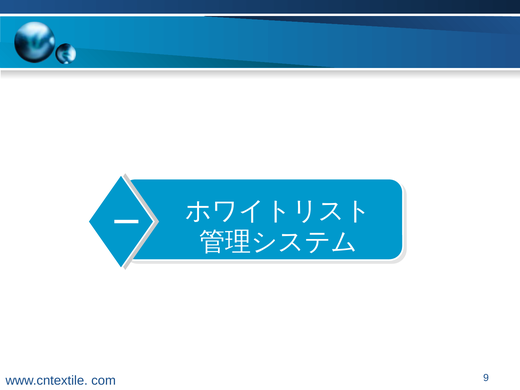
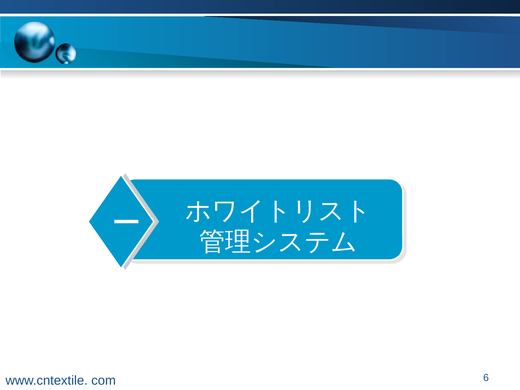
9: 9 -> 6 (486, 378)
